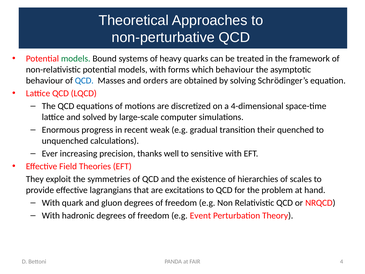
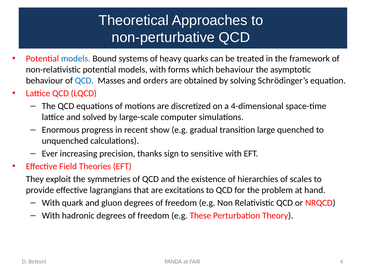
models colour: green -> blue (76, 59)
weak: weak -> show (160, 130)
their: their -> large (266, 130)
well: well -> sign (171, 153)
Event: Event -> These (200, 216)
